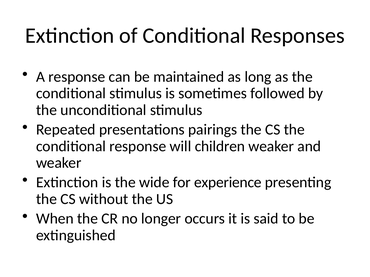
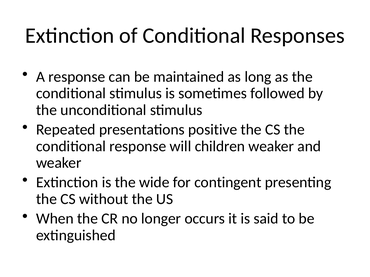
pairings: pairings -> positive (213, 130)
experience: experience -> contingent (228, 183)
